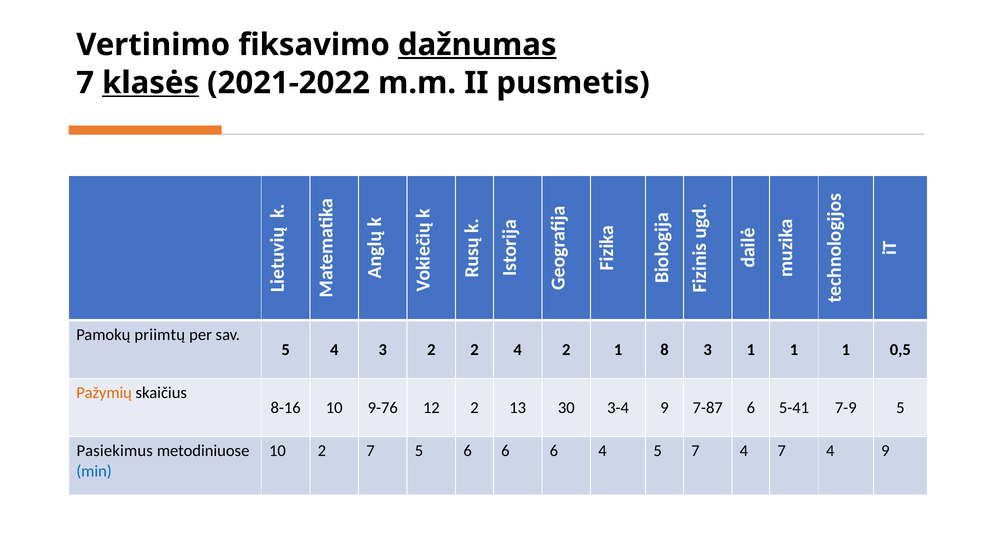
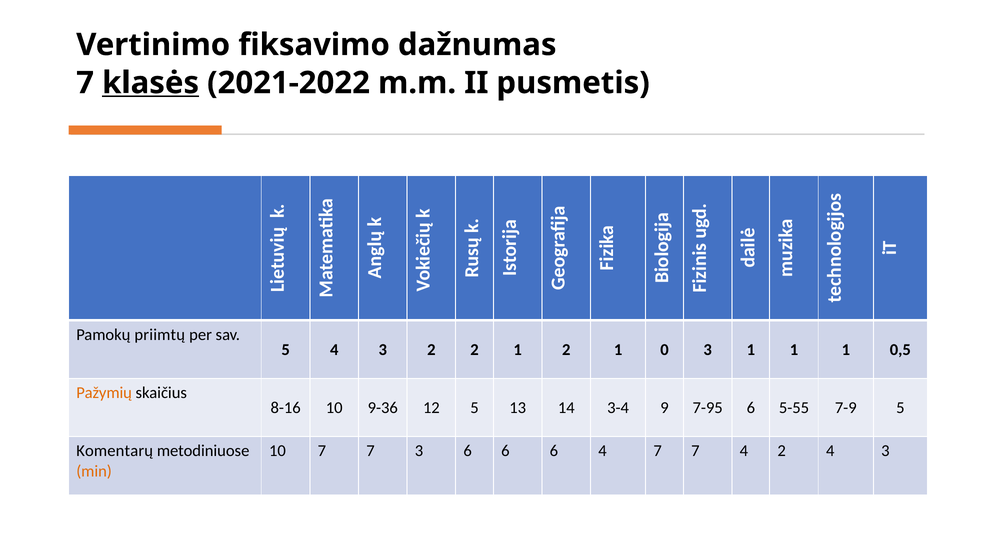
dažnumas underline: present -> none (477, 45)
2 2 4: 4 -> 1 (518, 350)
8: 8 -> 0 (665, 350)
9-76: 9-76 -> 9-36 (383, 408)
12 2: 2 -> 5 (475, 408)
30: 30 -> 14 (566, 408)
7-87: 7-87 -> 7-95 (708, 408)
5-41: 5-41 -> 5-55 (794, 408)
Pasiekimus: Pasiekimus -> Komentarų (115, 451)
10 2: 2 -> 7 (322, 451)
7 5: 5 -> 3 (419, 451)
4 5: 5 -> 7 (658, 451)
4 7: 7 -> 2 (782, 451)
9: 9 -> 3 (885, 451)
min colour: blue -> orange (94, 471)
